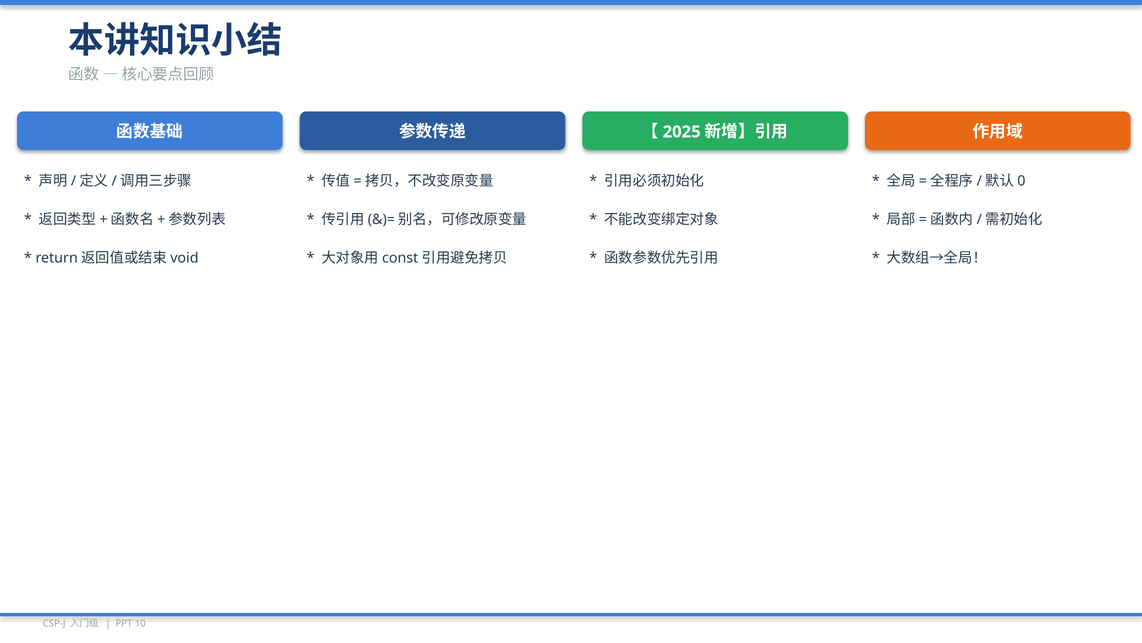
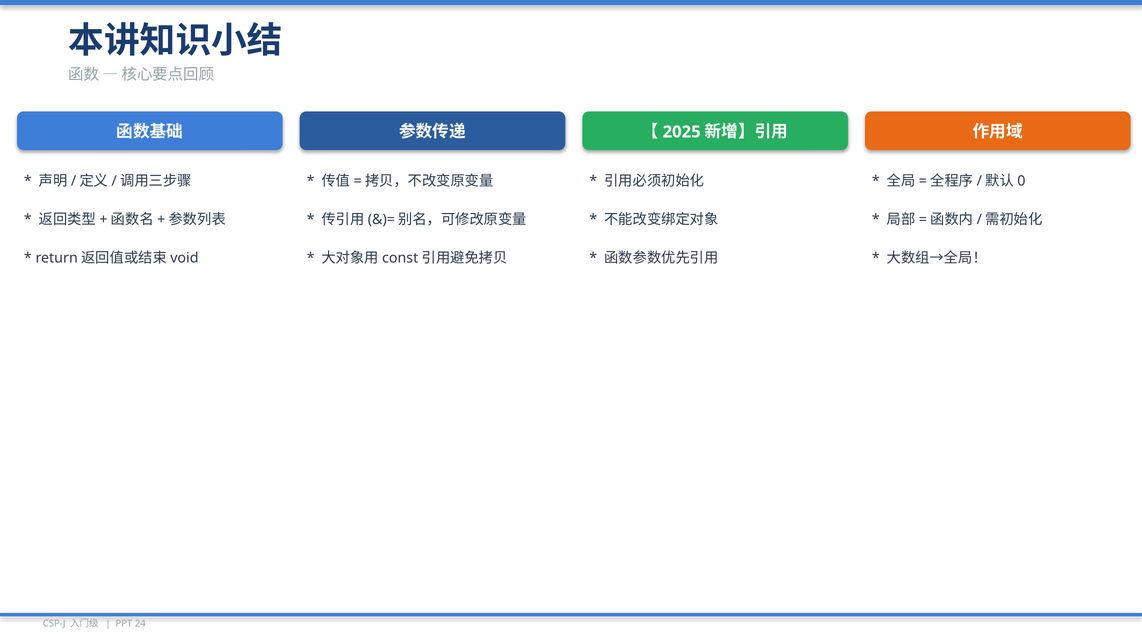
10: 10 -> 24 (140, 623)
